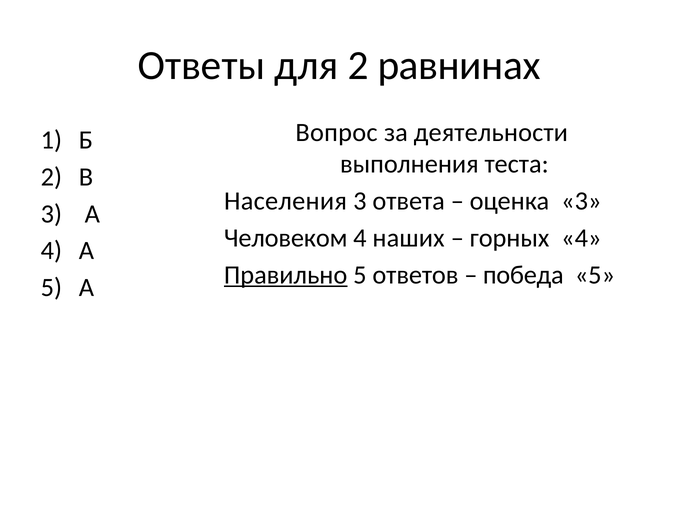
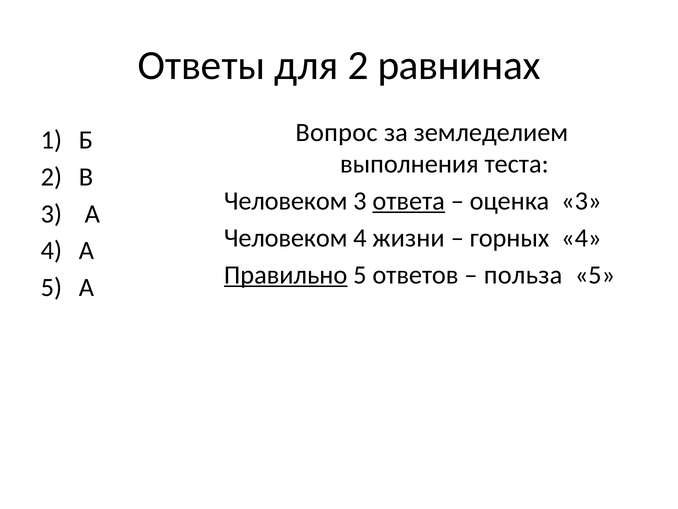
деятельности: деятельности -> земледелием (491, 132)
Населения: Населения -> Человеком (286, 201)
ответа underline: none -> present (409, 201)
наших: наших -> жизни (409, 238)
победа: победа -> польза (523, 275)
